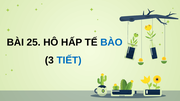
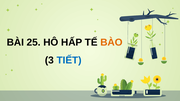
BÀO colour: blue -> orange (111, 42)
